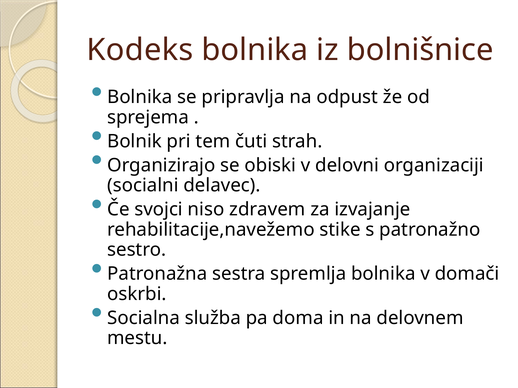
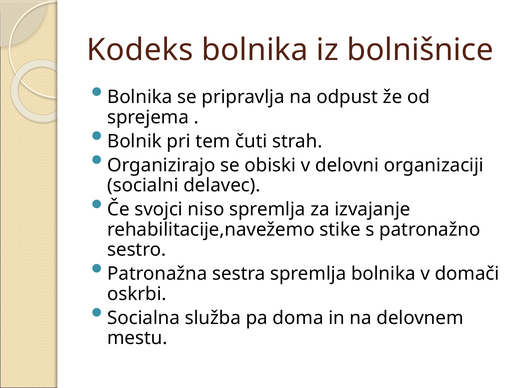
niso zdravem: zdravem -> spremlja (267, 210)
